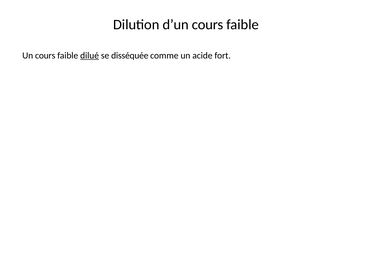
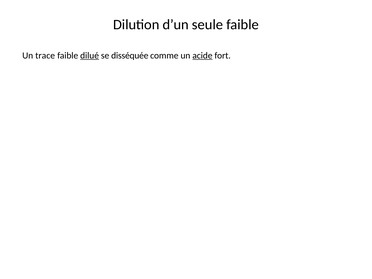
d’un cours: cours -> seule (208, 25)
Un cours: cours -> trace (45, 56)
acide underline: none -> present (202, 56)
